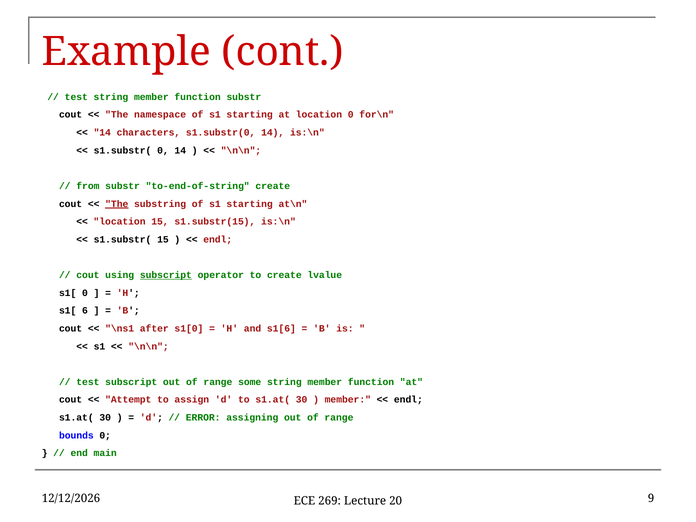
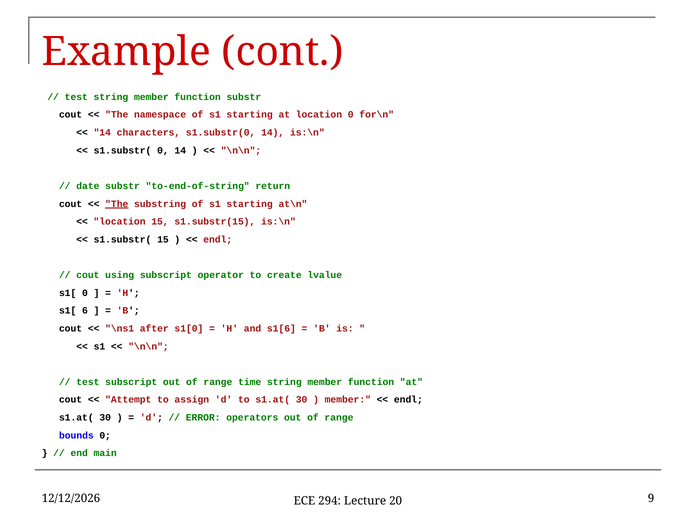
from: from -> date (88, 186)
to-end-of-string create: create -> return (273, 186)
subscript underline: present -> none (166, 275)
some: some -> time (250, 382)
assigning: assigning -> operators (252, 418)
269: 269 -> 294 (330, 501)
